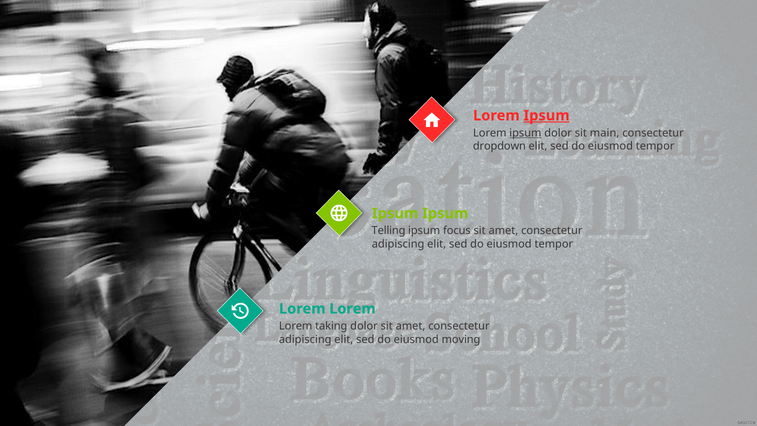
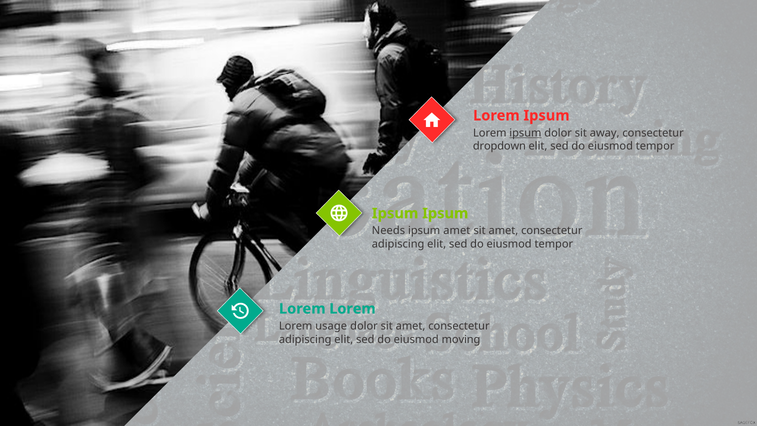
Ipsum underline: present -> none (547, 115)
main: main -> away (605, 133)
Telling: Telling -> Needs (388, 231)
ipsum focus: focus -> amet (457, 231)
taking: taking -> usage (331, 326)
